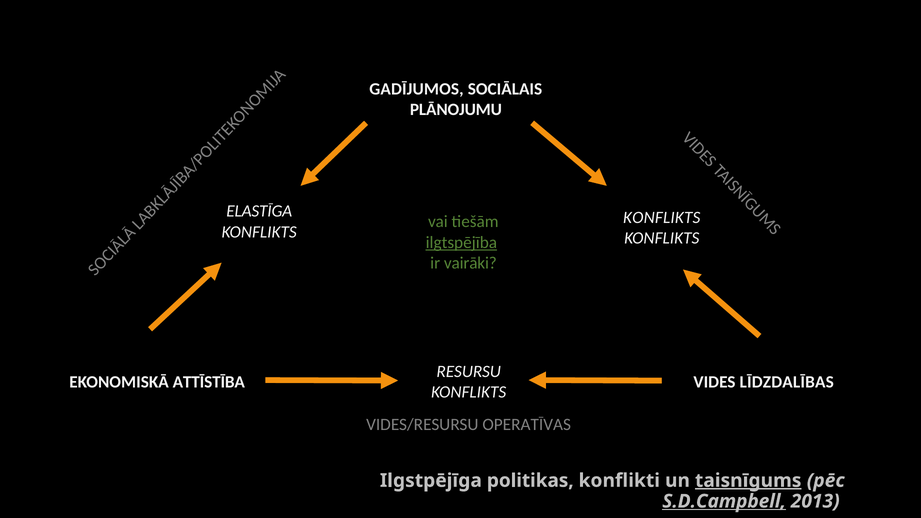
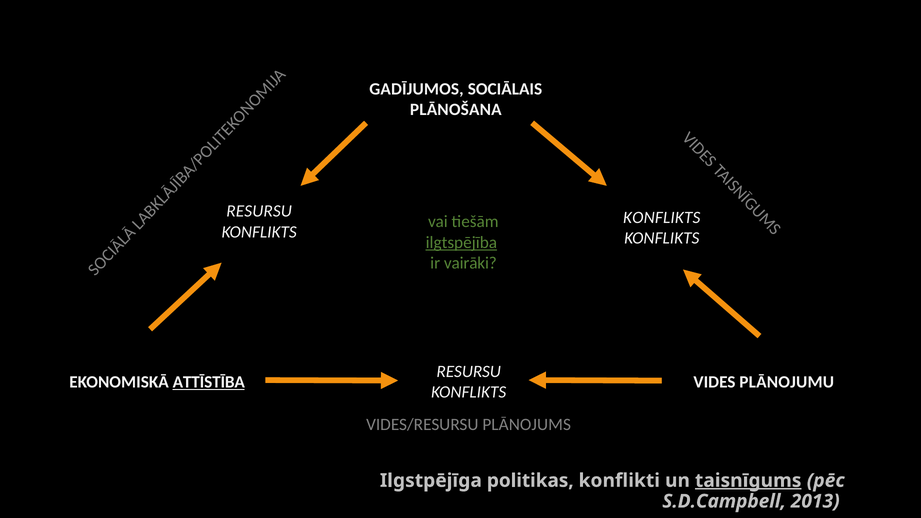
PLĀNOJUMU: PLĀNOJUMU -> PLĀNOŠANA (456, 110)
ELASTĪGA: ELASTĪGA -> RESURSU (259, 211)
ATTĪSTĪBA underline: none -> present (209, 382)
LĪDZDALĪBAS: LĪDZDALĪBAS -> PLĀNOJUMU (787, 382)
OPERATĪVAS: OPERATĪVAS -> PLĀNOJUMS (527, 425)
S.D.Campbell underline: present -> none (724, 501)
